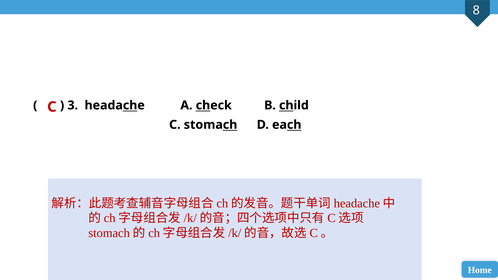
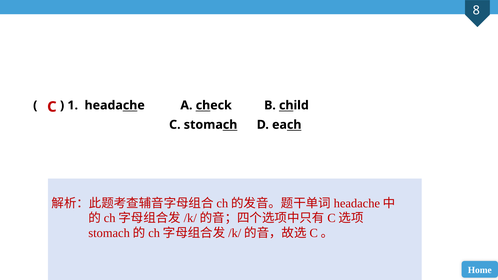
3: 3 -> 1 (73, 105)
